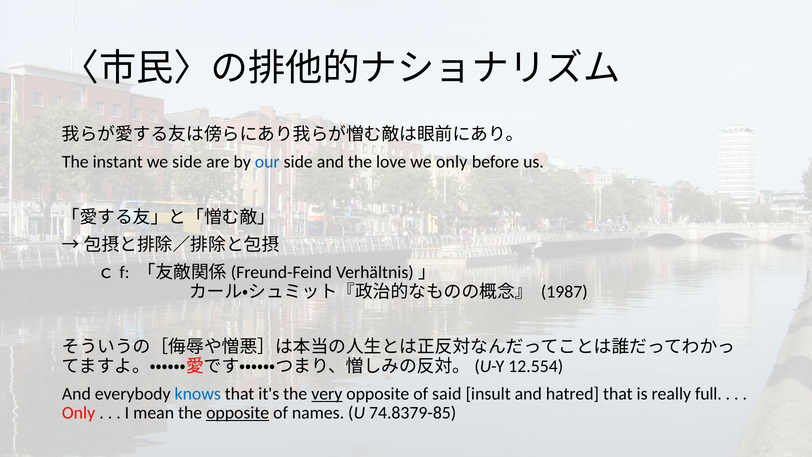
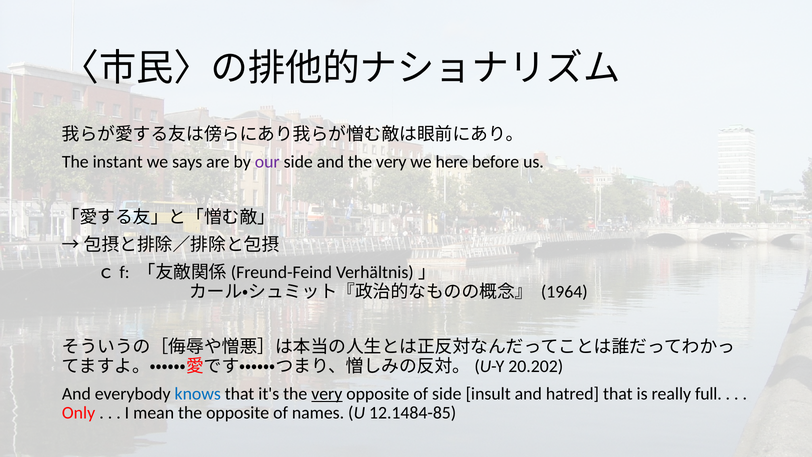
we side: side -> says (187, 162)
our colour: blue -> purple (267, 162)
and the love: love -> very (391, 162)
we only: only -> here (452, 162)
1987: 1987 -> 1964 (564, 292)
12.554: 12.554 -> 20.202 (536, 366)
of said: said -> side (447, 394)
opposite underline: present -> none (238, 413)
74.8379-85: 74.8379-85 -> 12.1484-85 (413, 413)
